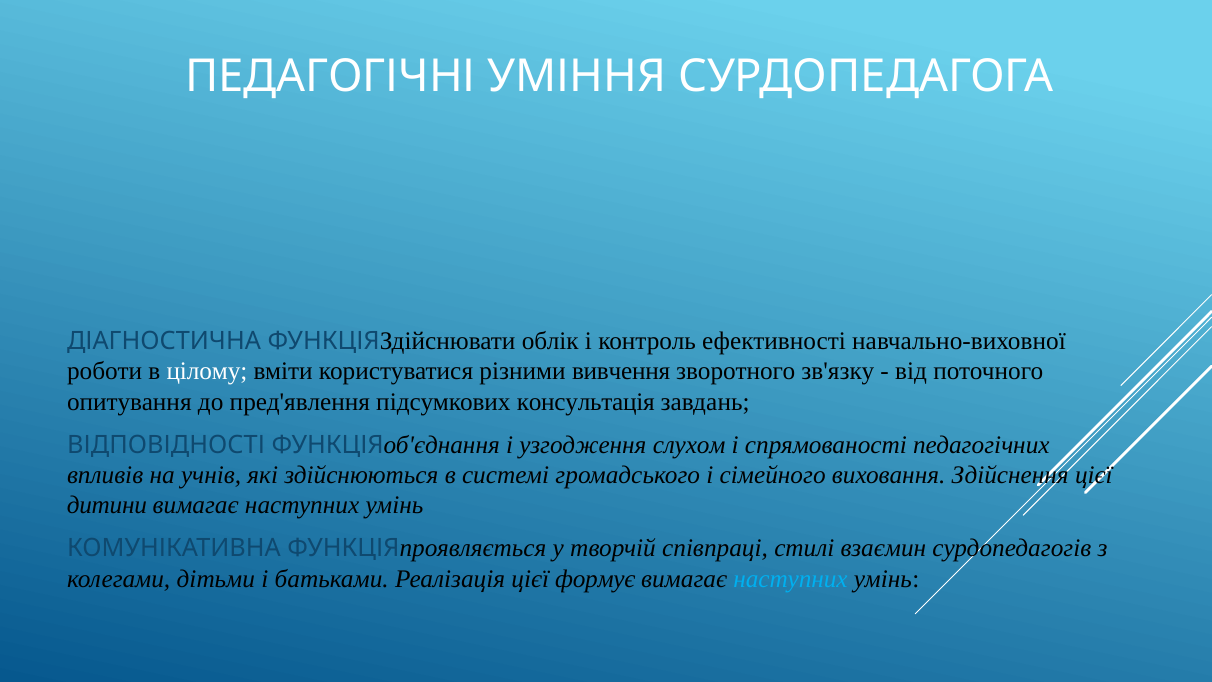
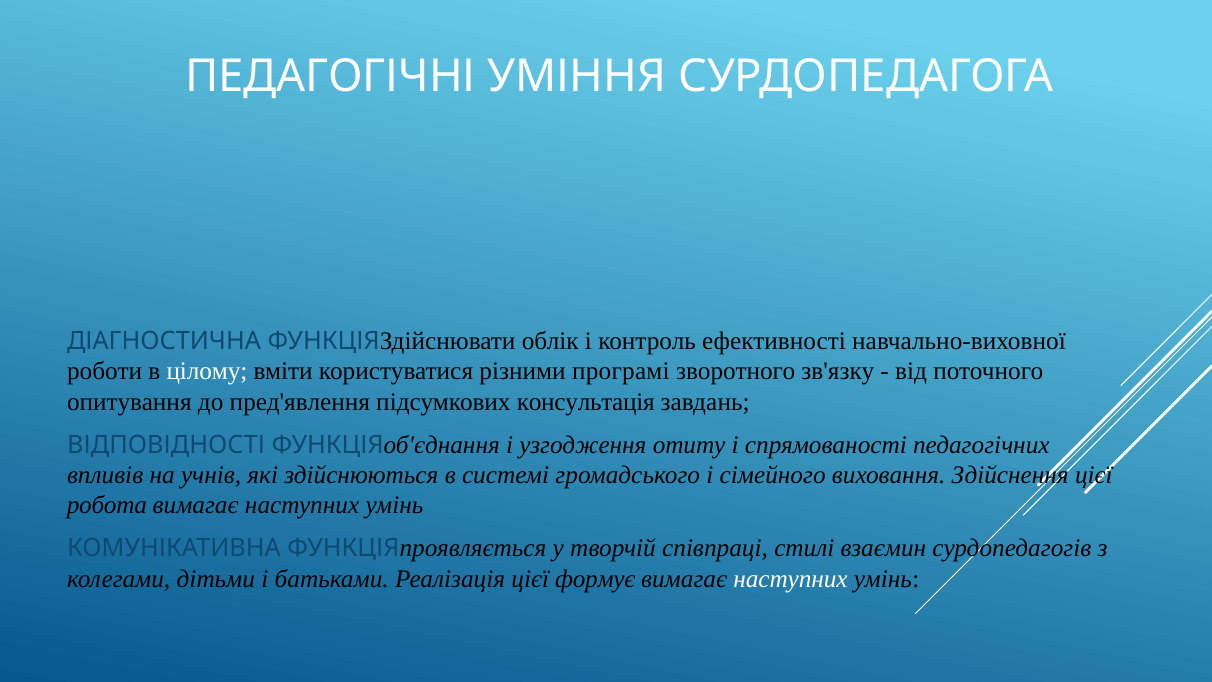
вивчення: вивчення -> програмі (621, 371)
слухом: слухом -> отиту (689, 445)
дитини: дитини -> робота (107, 505)
наступних colour: light blue -> white (791, 579)
